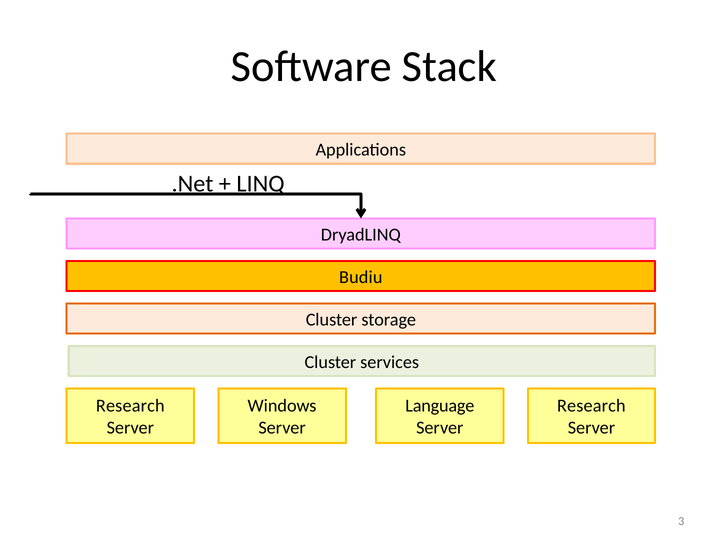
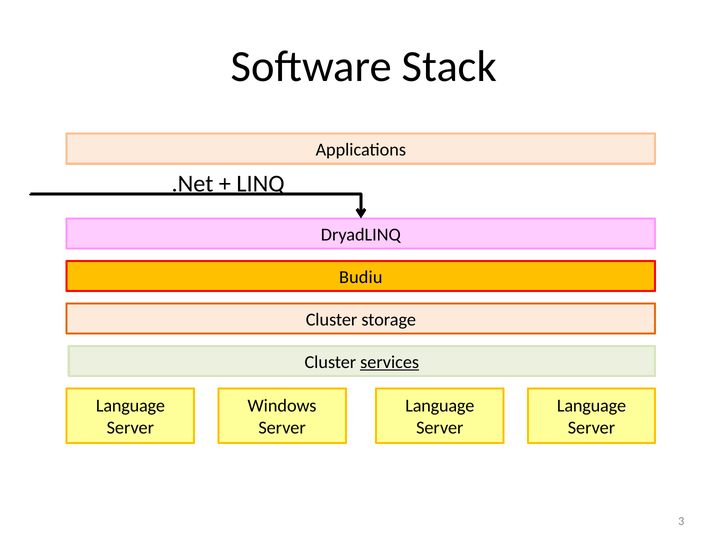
services underline: none -> present (390, 362)
Research: Research -> Language (130, 406)
Research: Research -> Language (592, 406)
